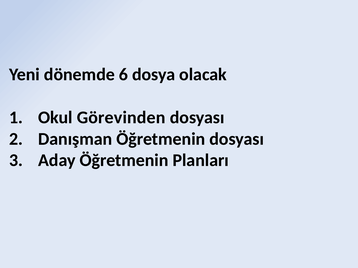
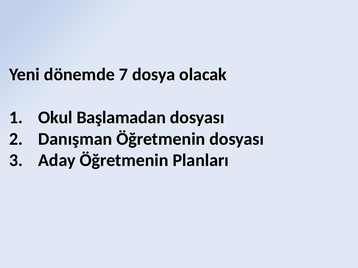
6: 6 -> 7 (123, 75)
Görevinden: Görevinden -> Başlamadan (121, 118)
